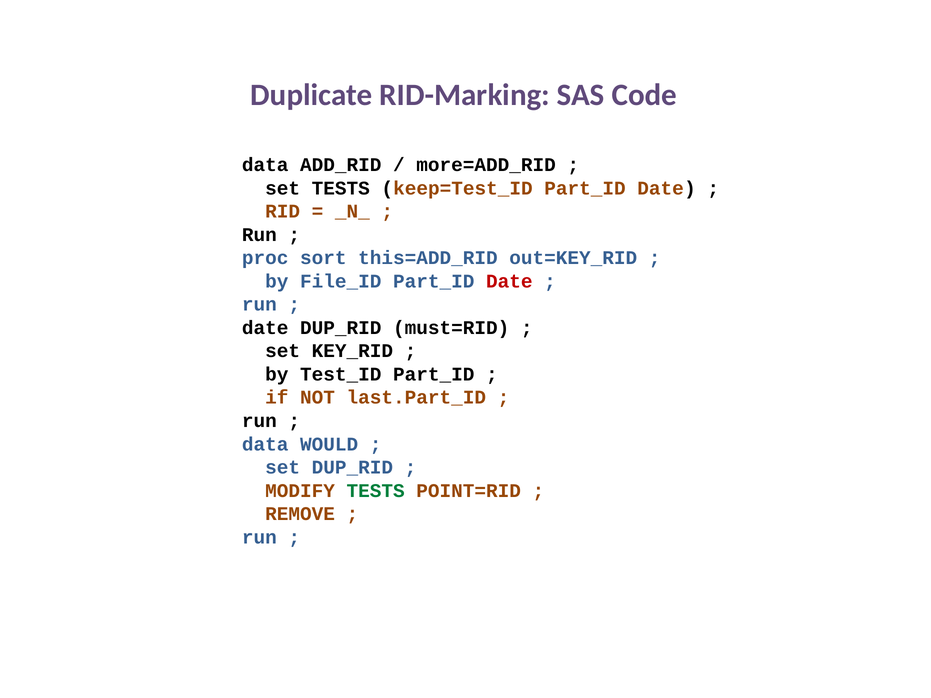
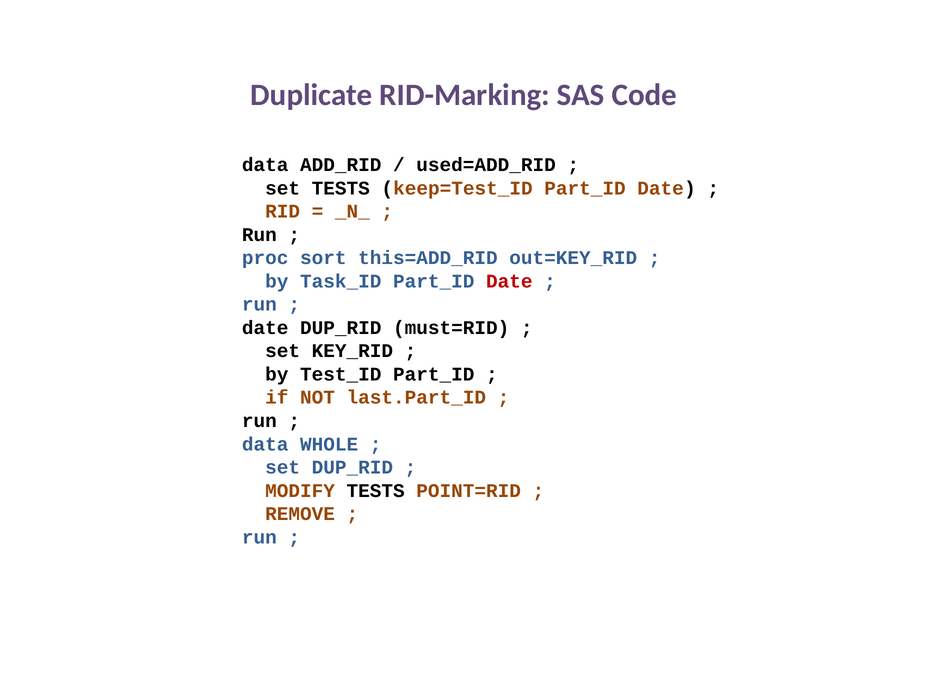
more=ADD_RID: more=ADD_RID -> used=ADD_RID (486, 165)
File_ID: File_ID -> Task_ID (341, 281)
WOULD: WOULD -> WHOLE (329, 444)
TESTS colour: green -> black (376, 491)
